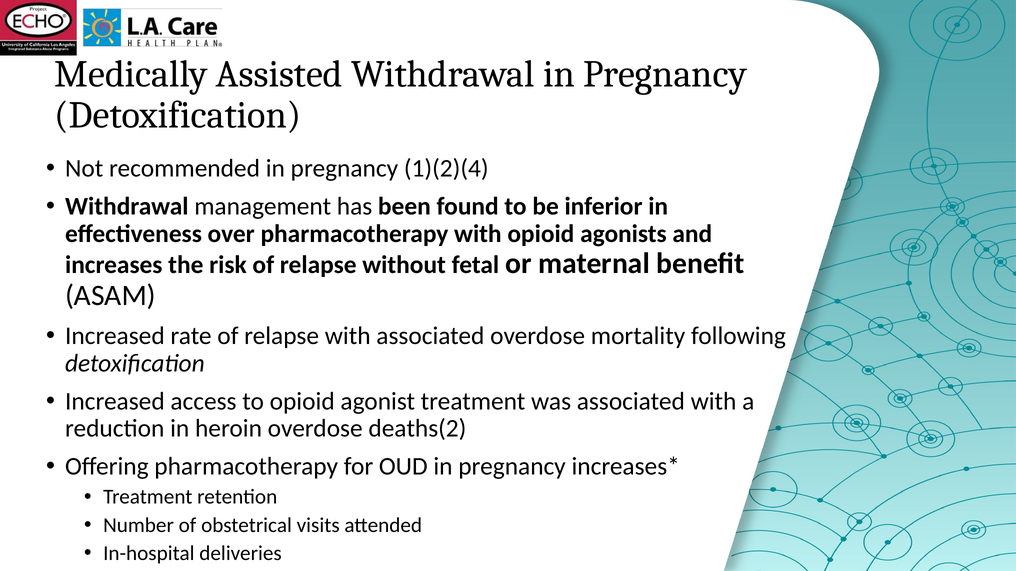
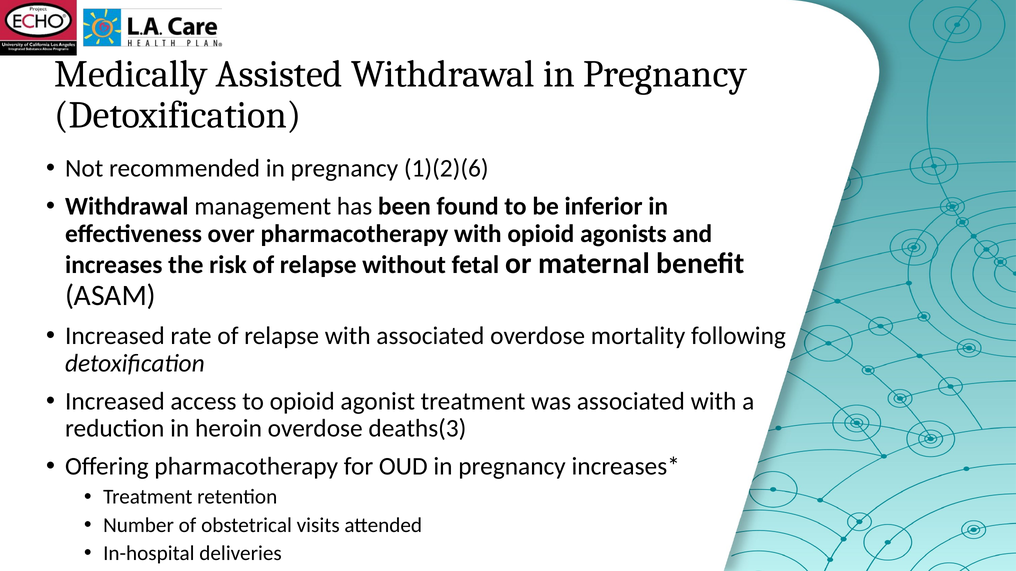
1)(2)(4: 1)(2)(4 -> 1)(2)(6 (446, 169)
deaths(2: deaths(2 -> deaths(3 (417, 429)
